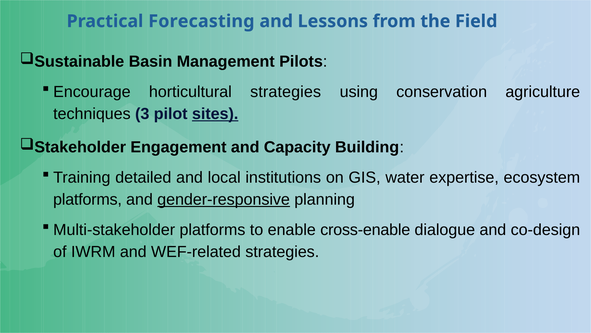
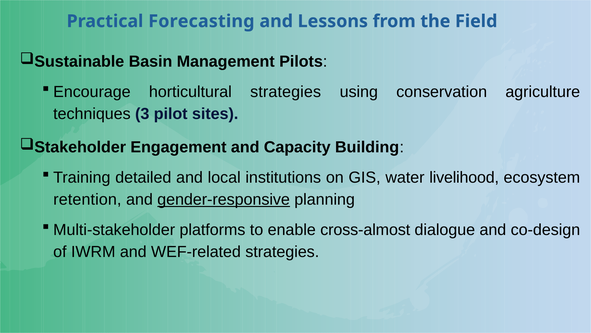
sites underline: present -> none (215, 114)
expertise: expertise -> livelihood (464, 177)
platforms: platforms -> retention (87, 199)
cross-enable: cross-enable -> cross-almost (365, 229)
